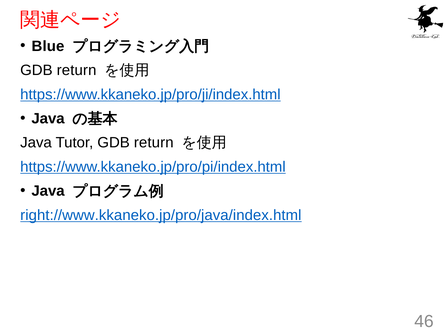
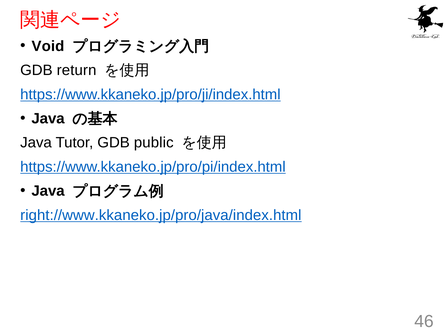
Blue: Blue -> Void (48, 46)
Tutor GDB return: return -> public (154, 143)
